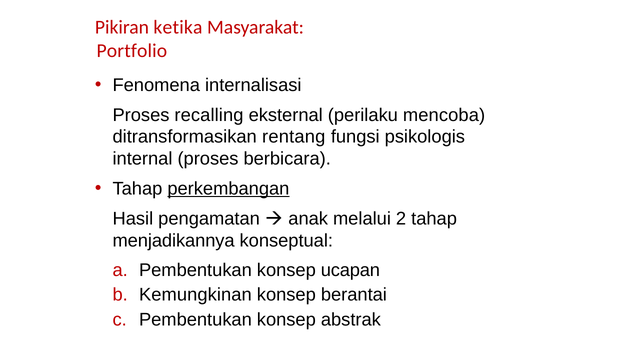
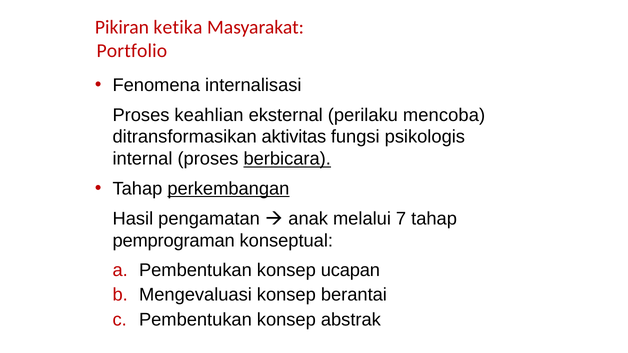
recalling: recalling -> keahlian (209, 115)
rentang: rentang -> aktivitas (294, 137)
berbicara underline: none -> present (287, 159)
2: 2 -> 7 (401, 219)
menjadikannya: menjadikannya -> pemprograman (174, 241)
Kemungkinan: Kemungkinan -> Mengevaluasi (195, 295)
